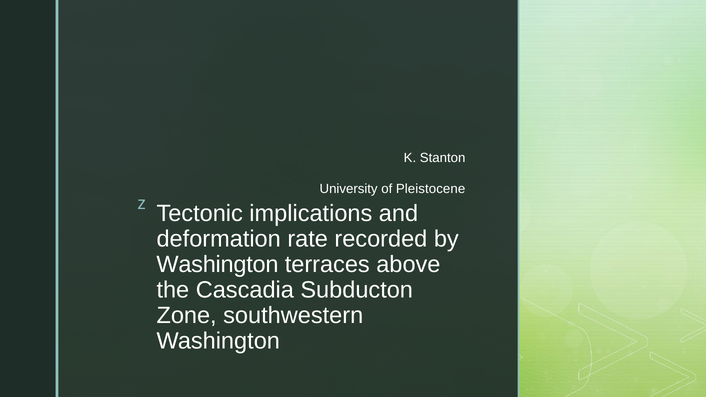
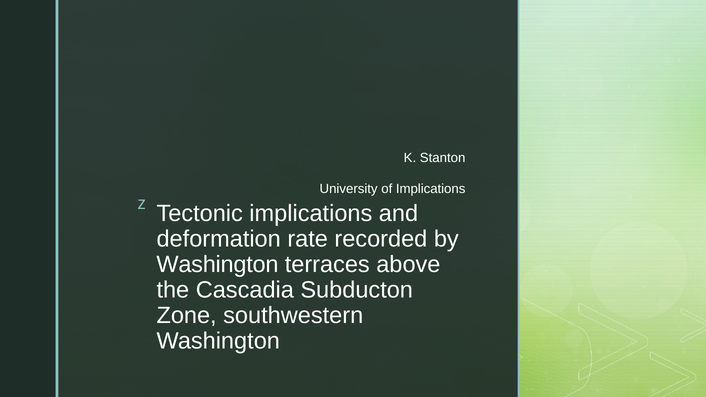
of Pleistocene: Pleistocene -> Implications (431, 189)
